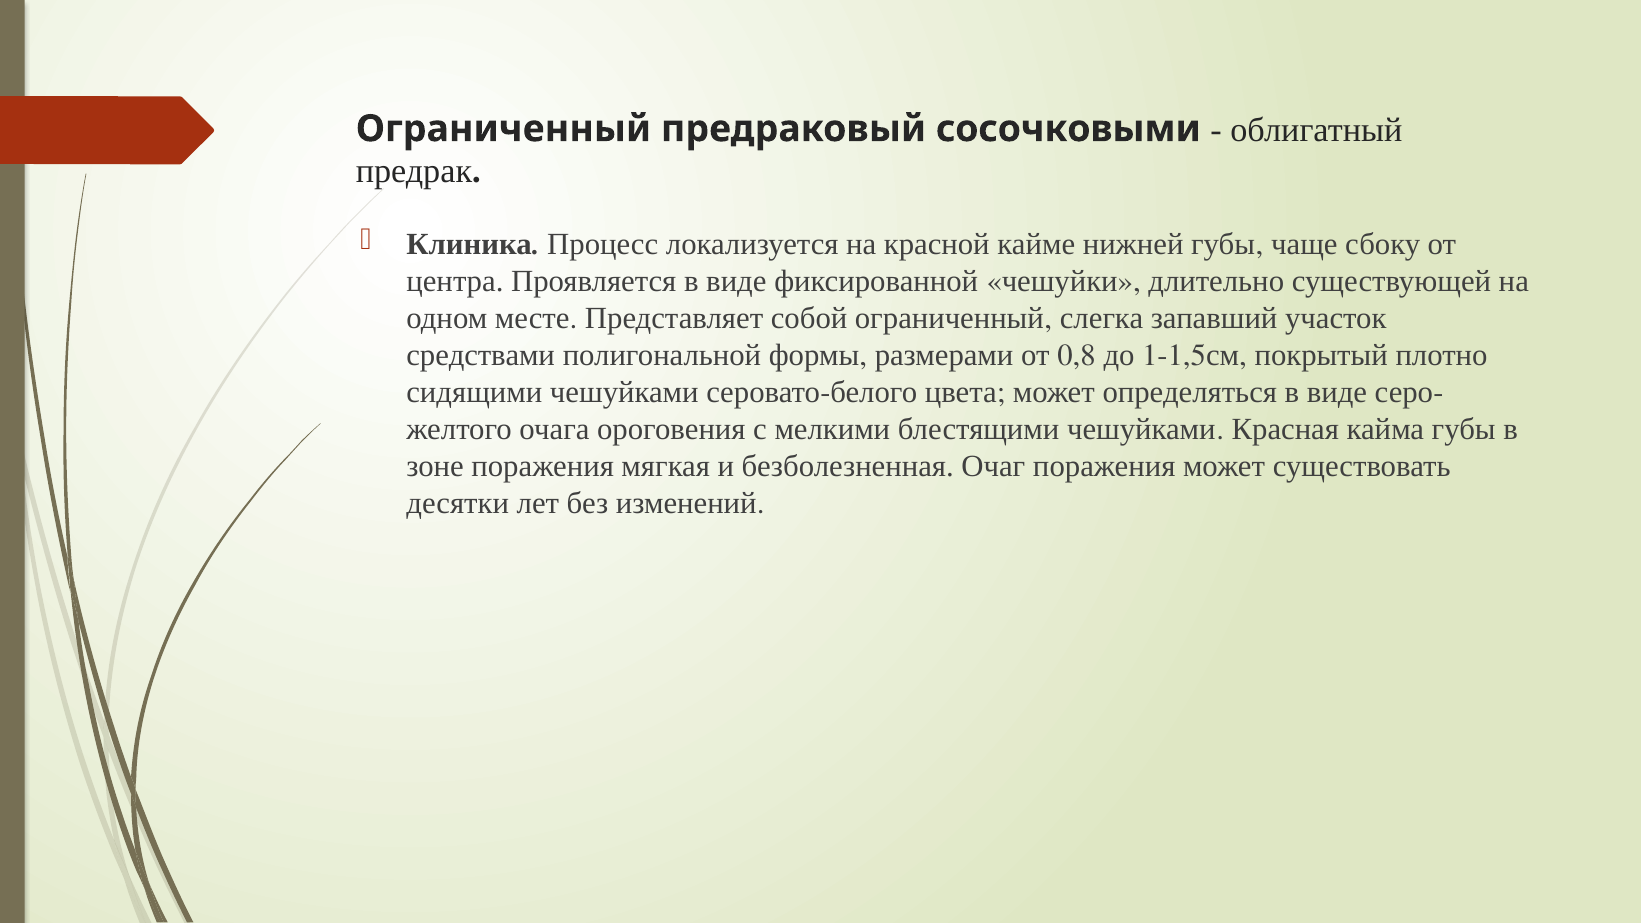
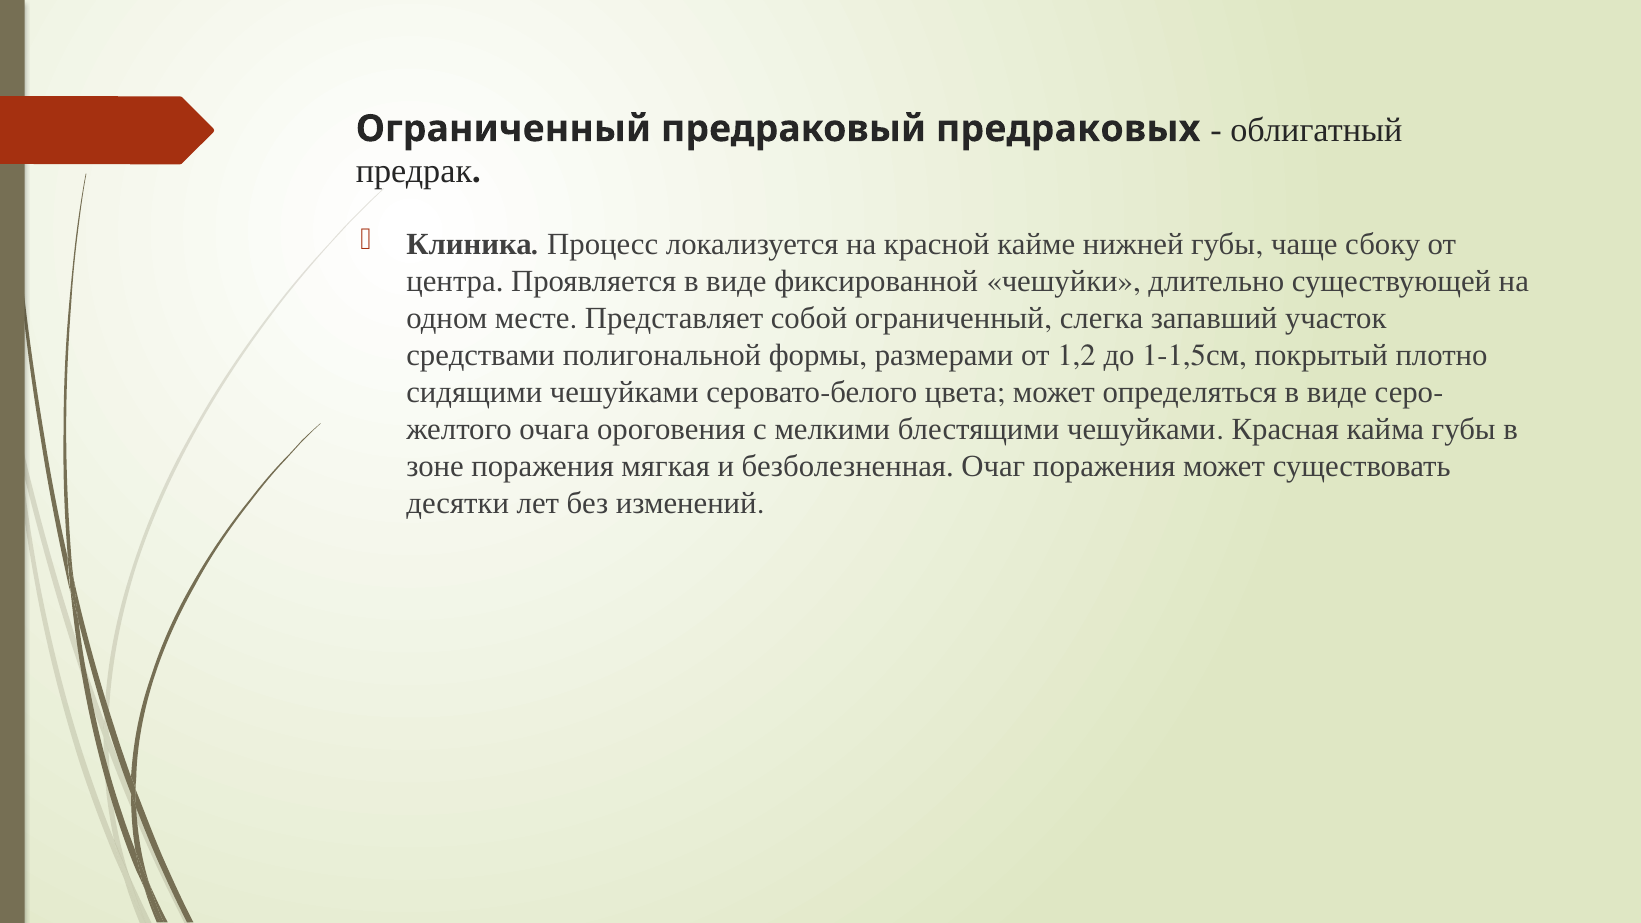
сосочковыми: сосочковыми -> предраковых (1068, 129)
0,8: 0,8 -> 1,2 (1077, 355)
